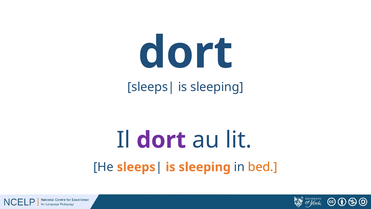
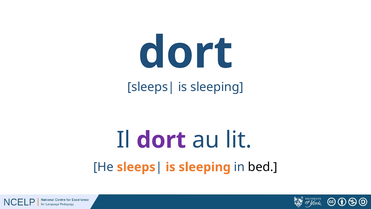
bed colour: orange -> black (263, 167)
